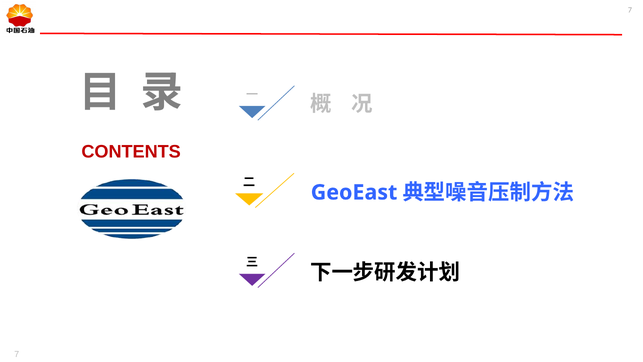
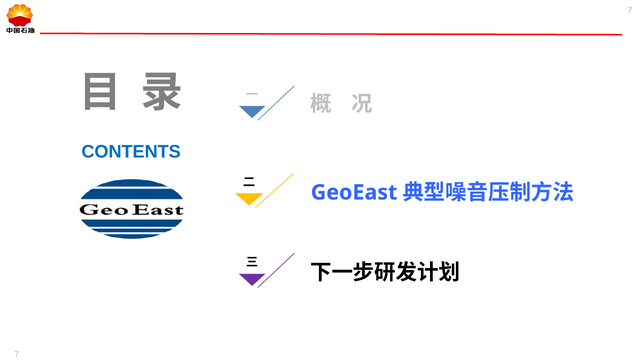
CONTENTS colour: red -> blue (131, 151)
